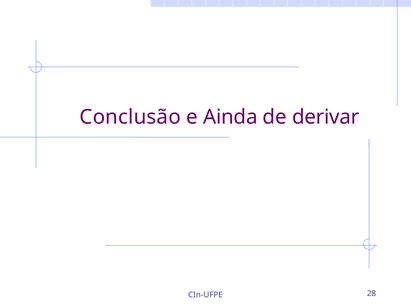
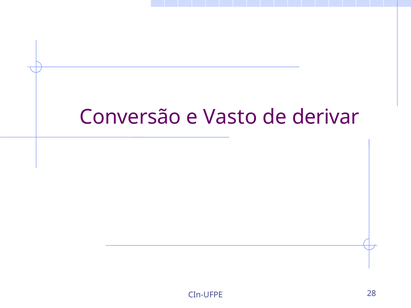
Conclusão: Conclusão -> Conversão (130, 117)
Ainda: Ainda -> Vasto (230, 117)
